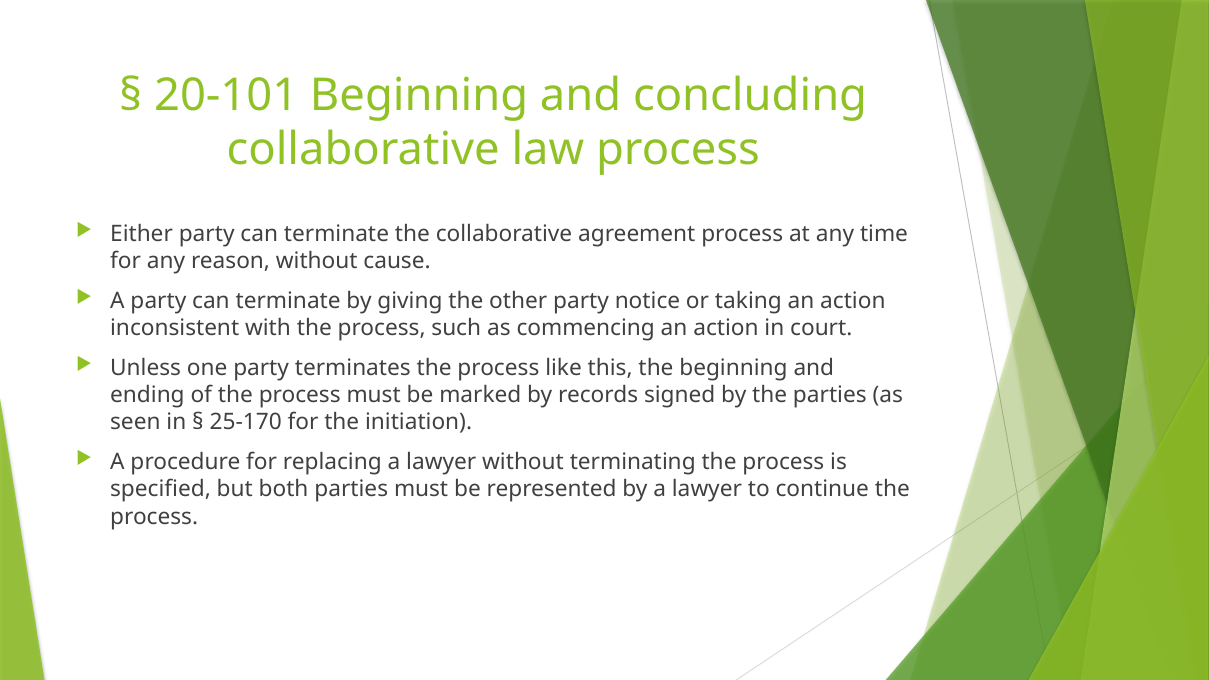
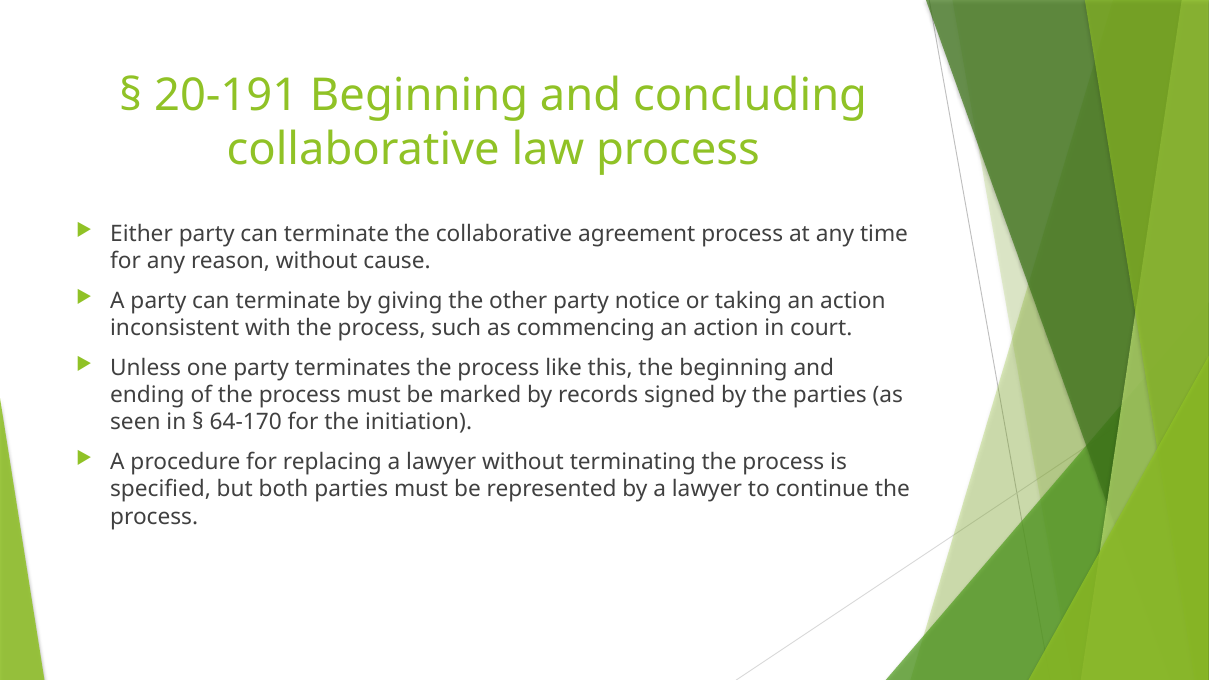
20-101: 20-101 -> 20-191 (226, 95)
25-170: 25-170 -> 64-170 (246, 422)
